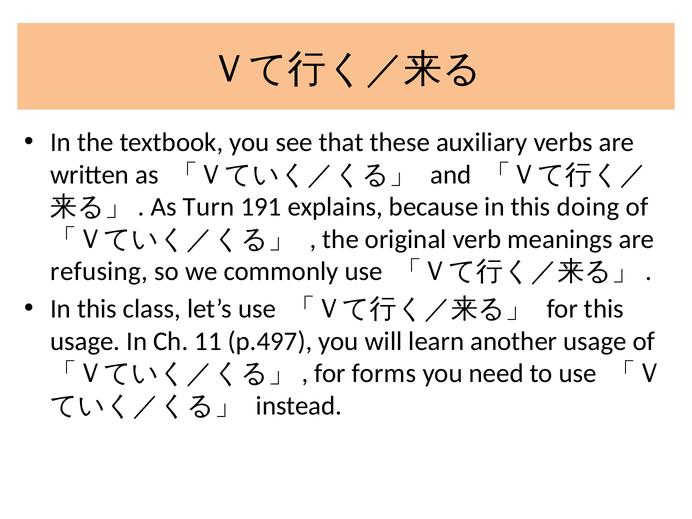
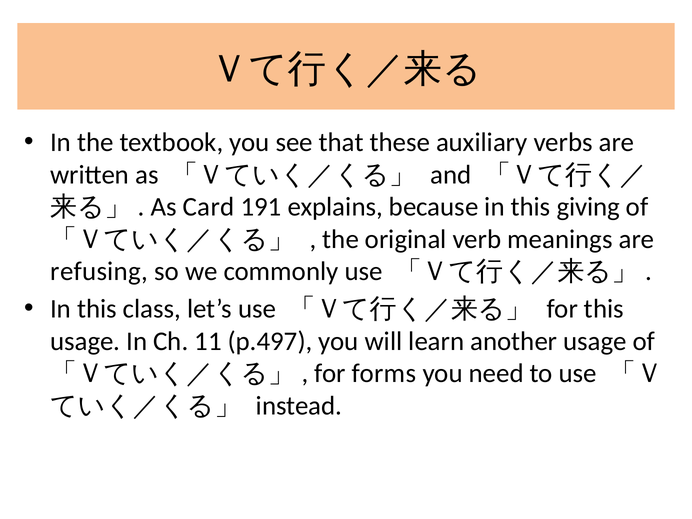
Turn: Turn -> Card (209, 207)
doing: doing -> giving (588, 207)
